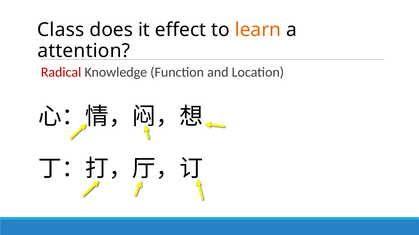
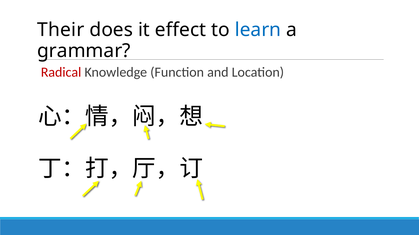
Class: Class -> Their (61, 30)
learn colour: orange -> blue (258, 30)
attention: attention -> grammar (84, 51)
